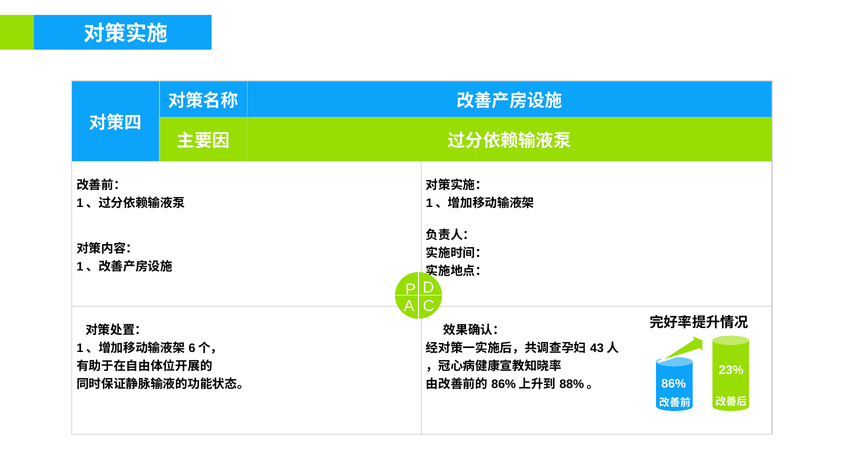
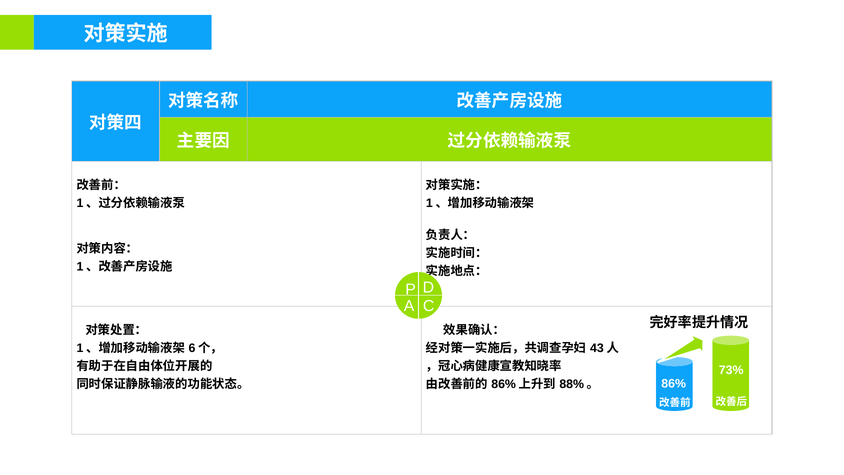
23%: 23% -> 73% (731, 370)
